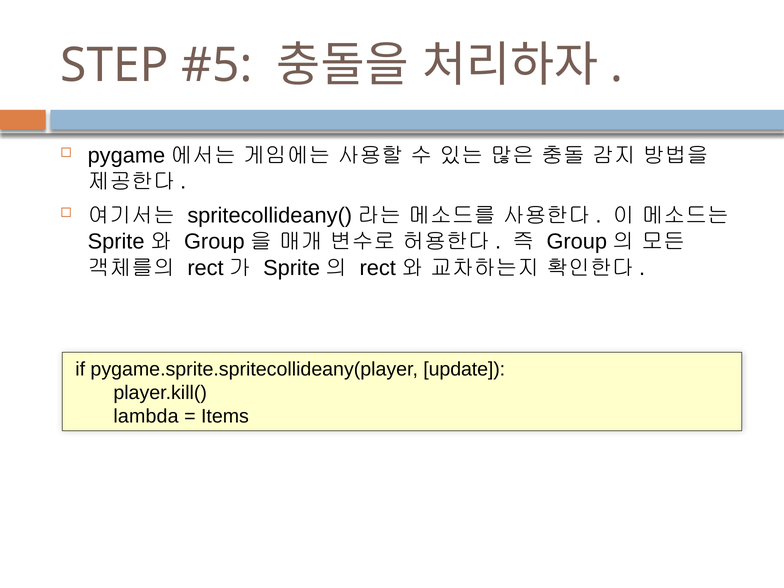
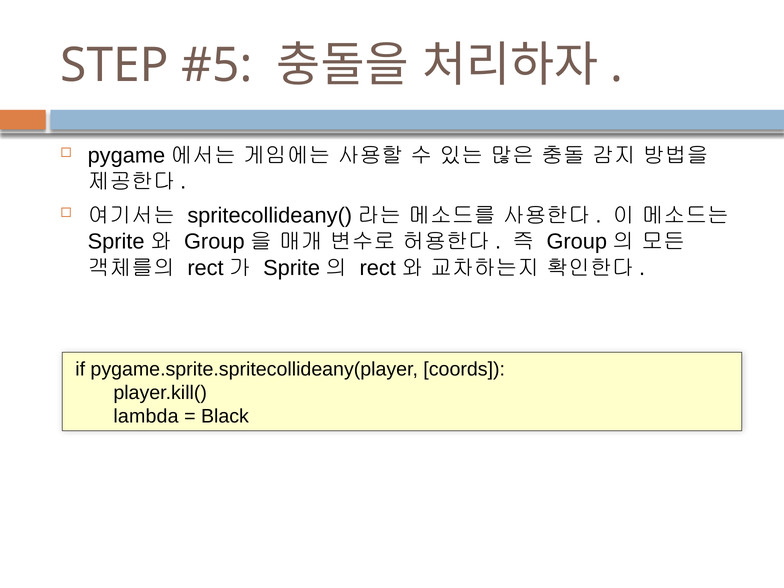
update: update -> coords (464, 369)
Items: Items -> Black (225, 416)
